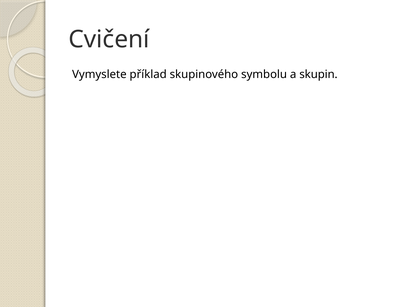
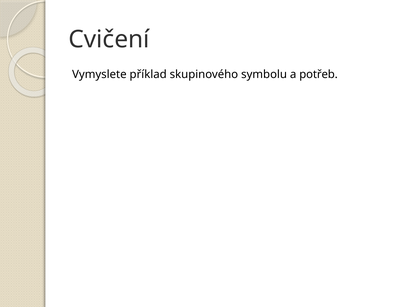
skupin: skupin -> potřeb (319, 75)
